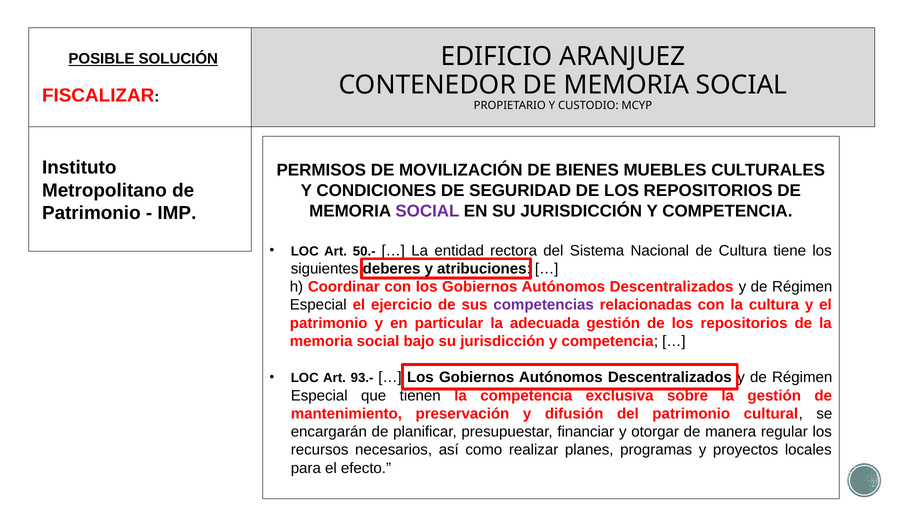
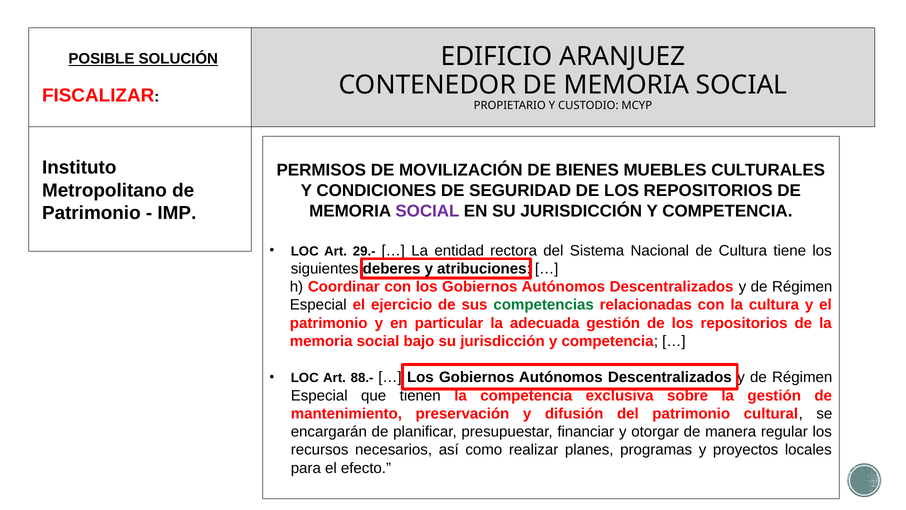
50.-: 50.- -> 29.- (364, 251)
competencias colour: purple -> green (544, 305)
93.-: 93.- -> 88.- (362, 378)
